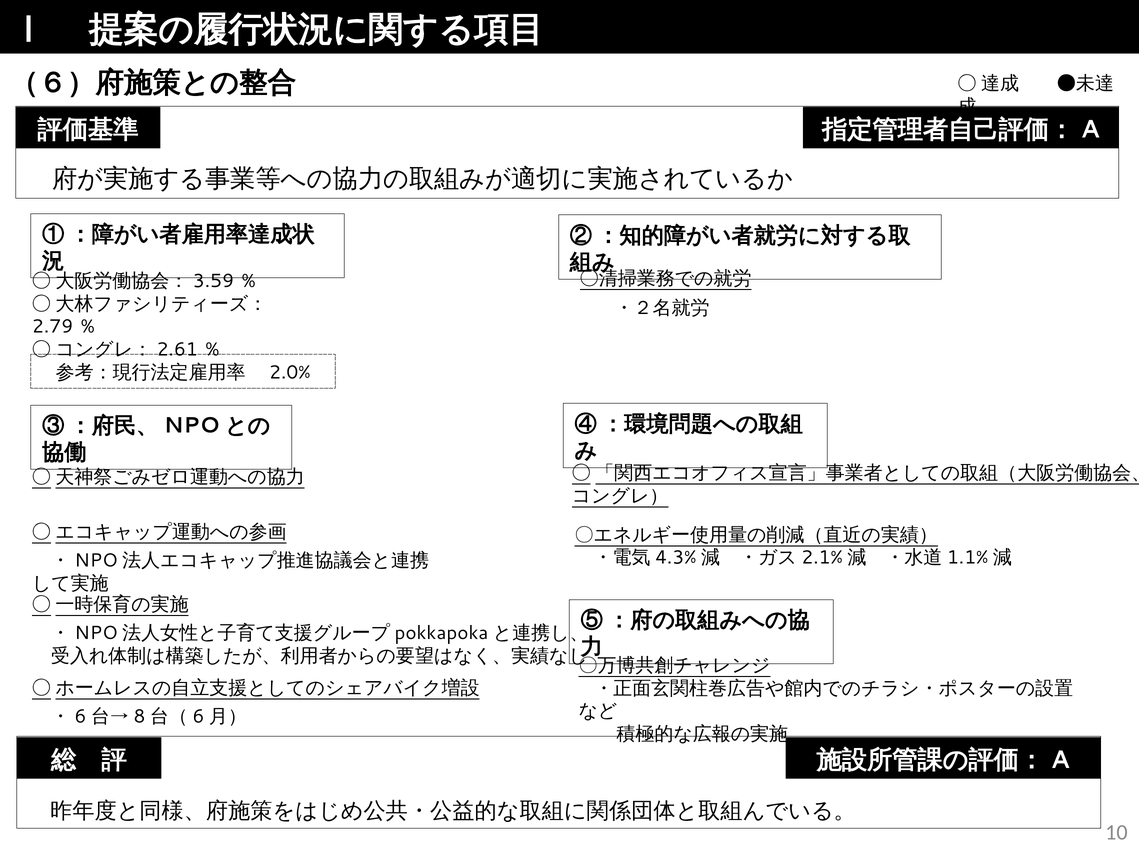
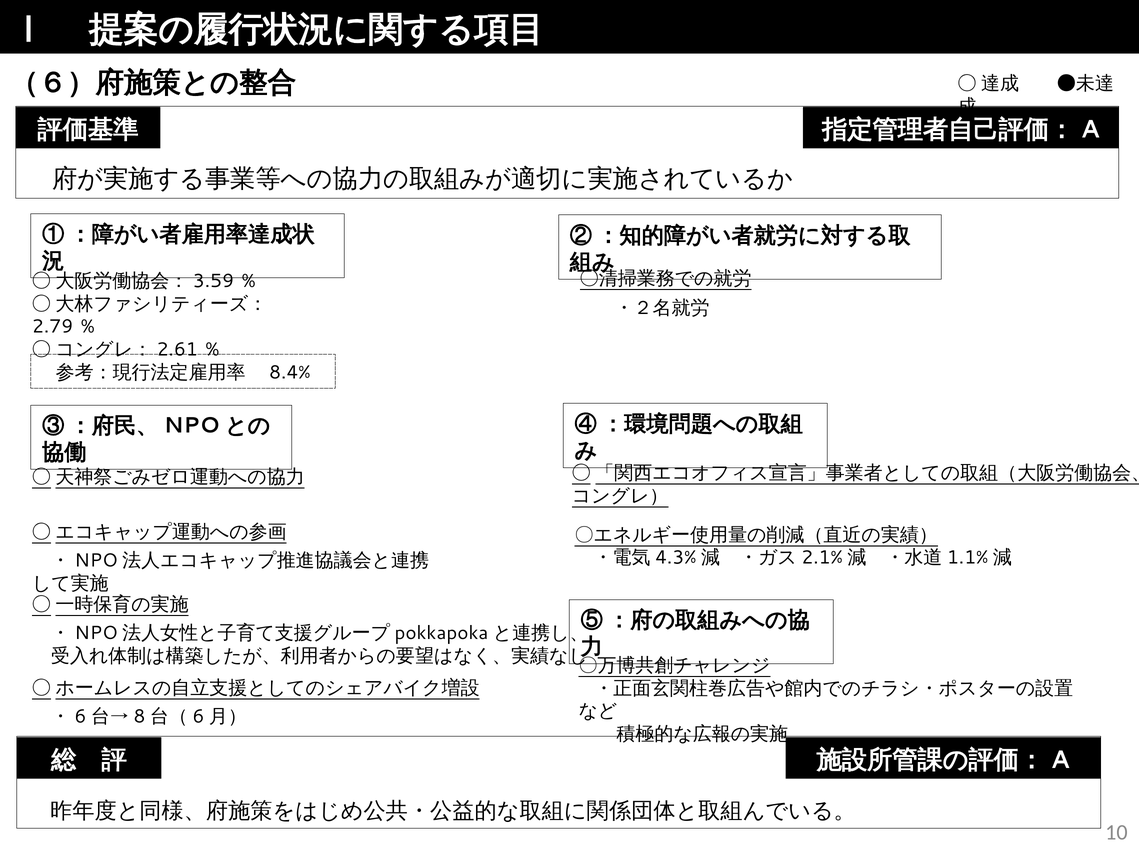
2.0%: 2.0% -> 8.4% (290, 373)
